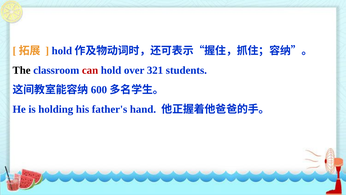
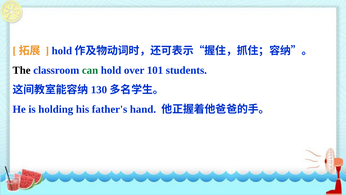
can colour: red -> green (90, 70)
321: 321 -> 101 (155, 70)
600: 600 -> 130 (99, 90)
